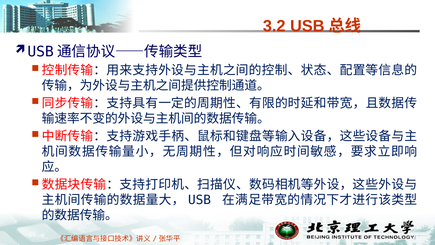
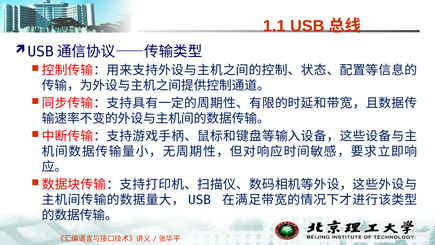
3.2: 3.2 -> 1.1 (274, 26)
